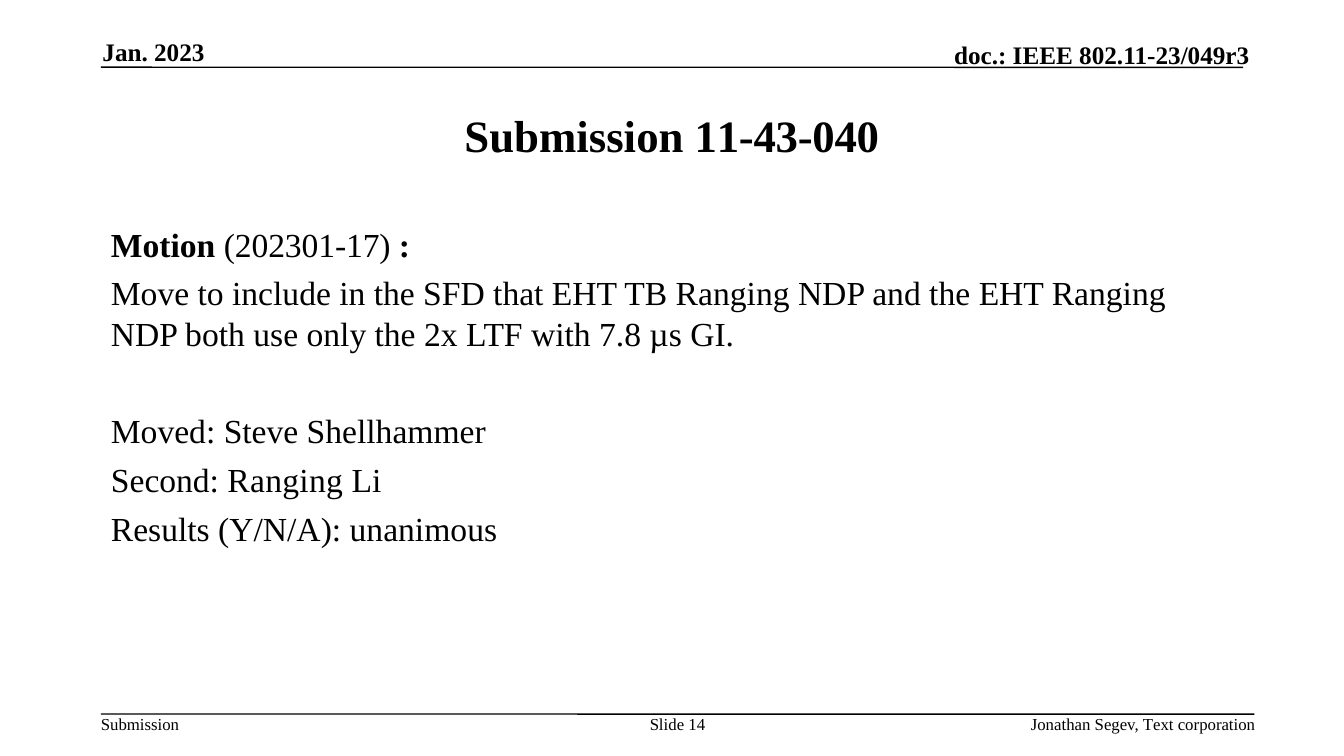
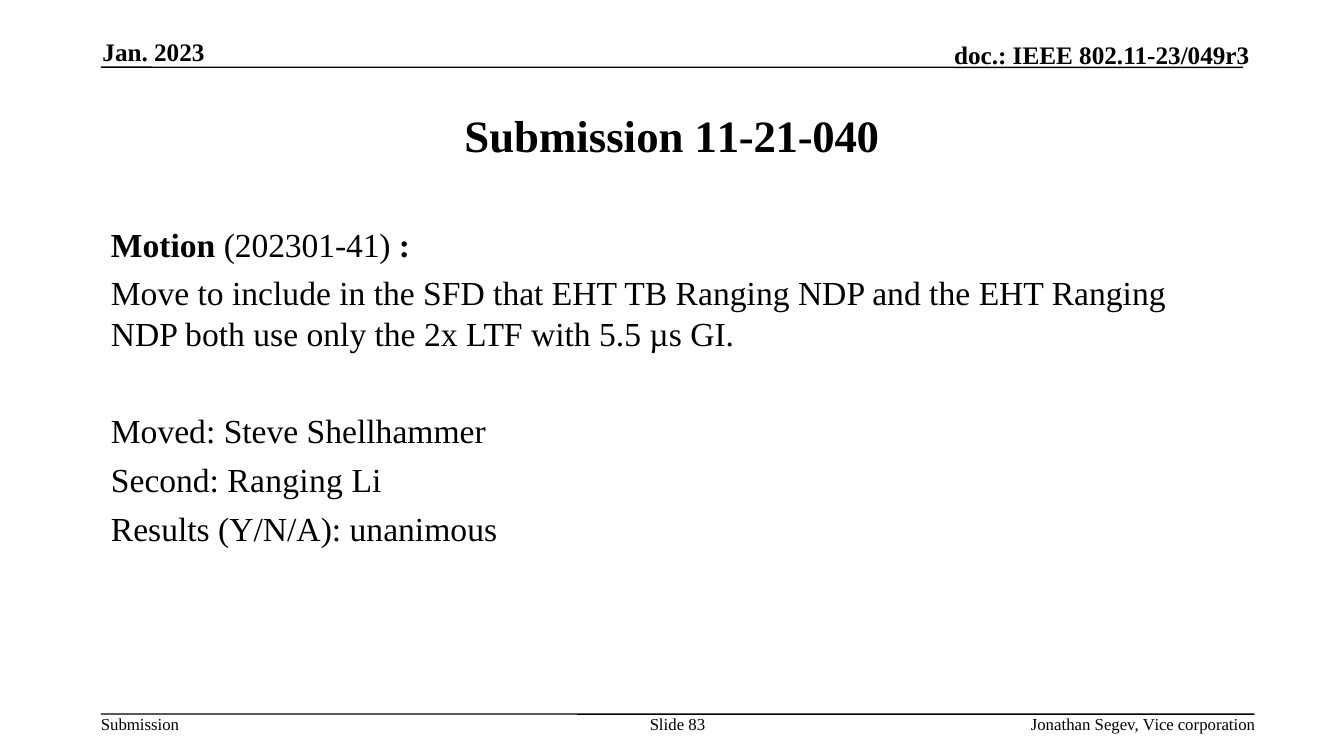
11-43-040: 11-43-040 -> 11-21-040 (787, 137)
202301-17: 202301-17 -> 202301-41 (307, 246)
7.8: 7.8 -> 5.5 (620, 335)
14: 14 -> 83 (697, 725)
Text: Text -> Vice (1158, 725)
